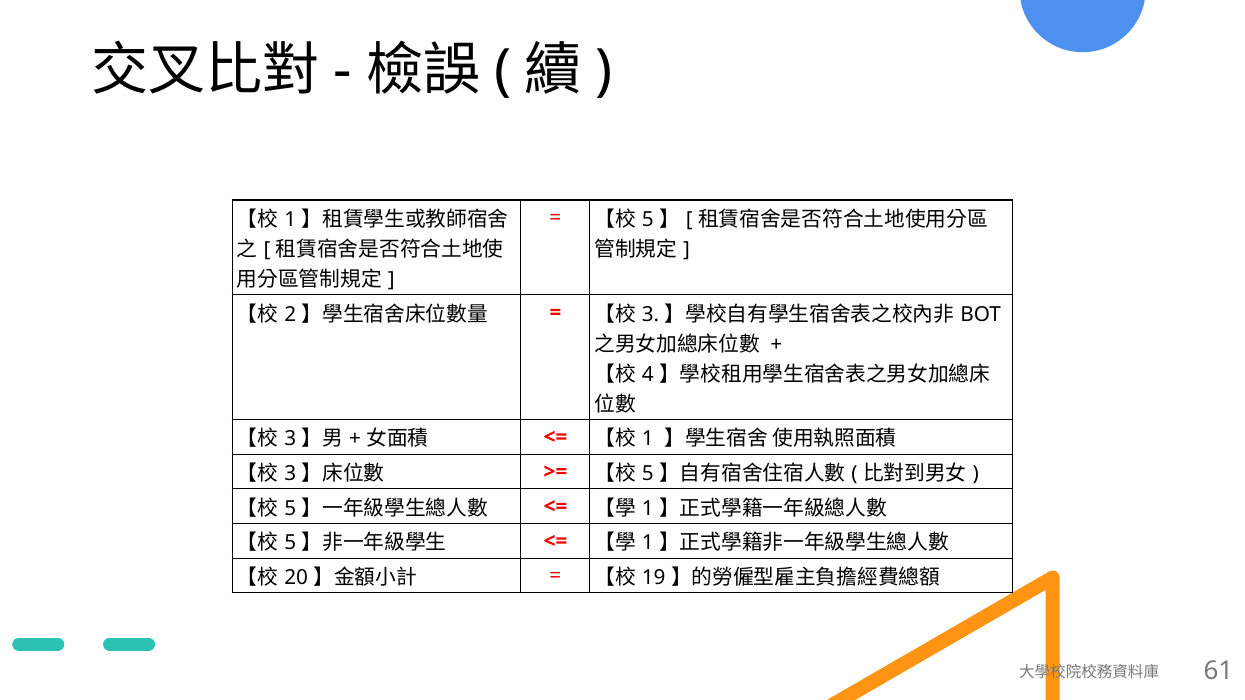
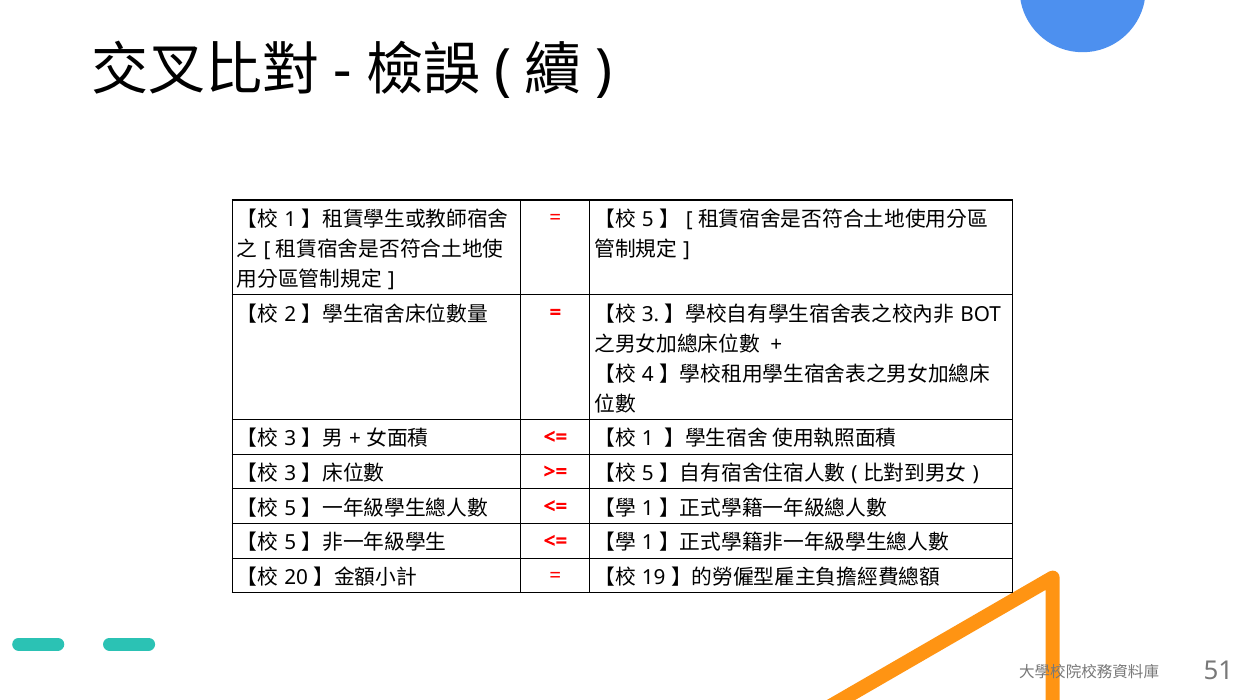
61: 61 -> 51 (1218, 671)
